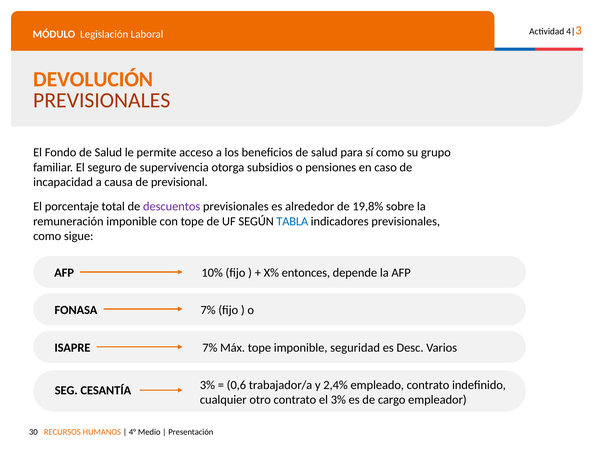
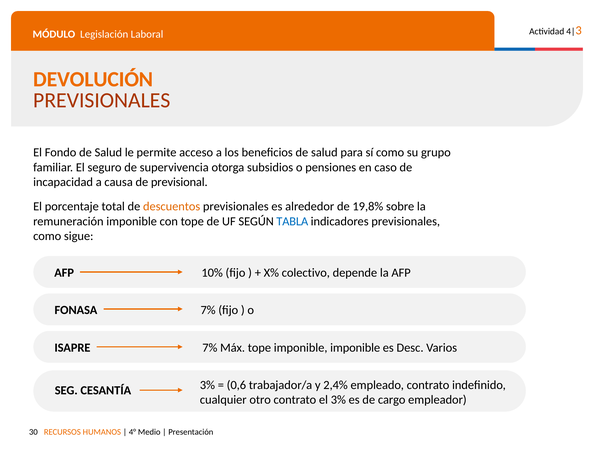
descuentos colour: purple -> orange (172, 206)
entonces: entonces -> colectivo (306, 273)
imponible seguridad: seguridad -> imponible (355, 348)
